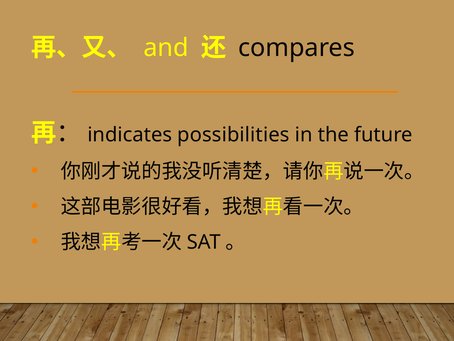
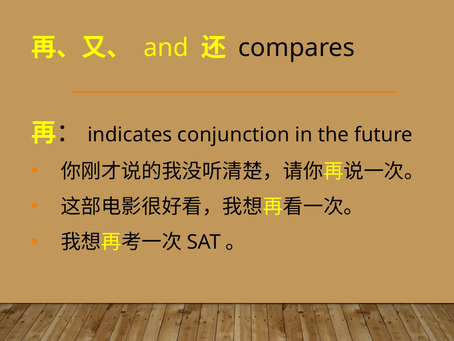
possibilities: possibilities -> conjunction (233, 135)
